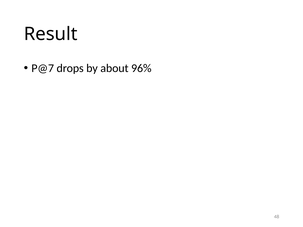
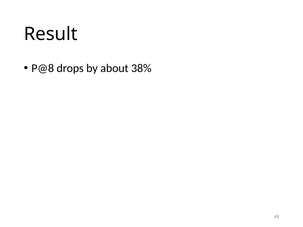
P@7: P@7 -> P@8 (43, 68)
96%: 96% -> 38% (141, 68)
